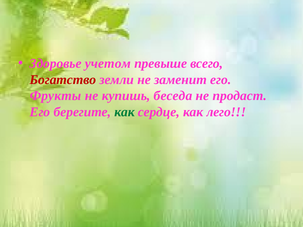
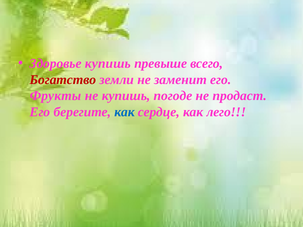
Здоровье учетом: учетом -> купишь (108, 64)
беседа: беседа -> погоде (173, 96)
как colour: green -> blue (125, 112)
